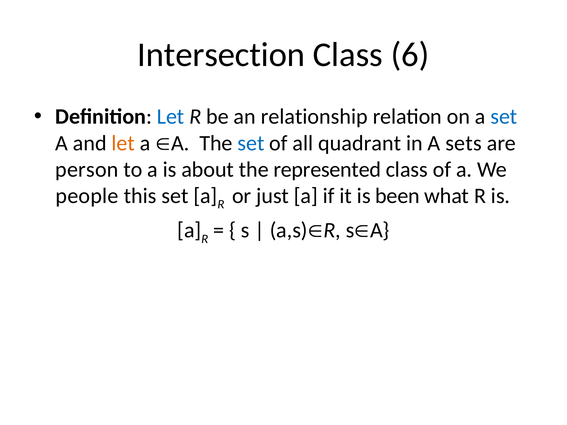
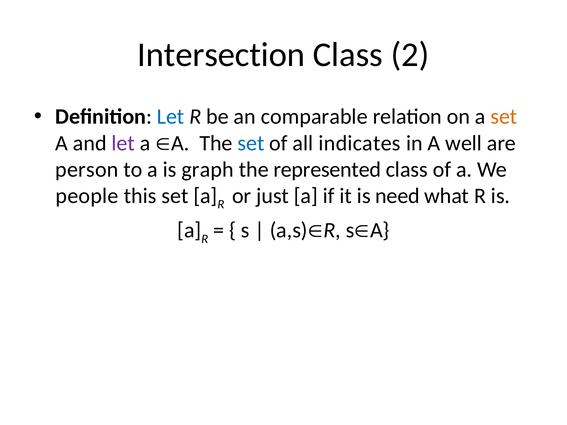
6: 6 -> 2 (410, 55)
relationship: relationship -> comparable (314, 117)
set colour: blue -> orange (504, 117)
let colour: orange -> purple (123, 143)
quadrant: quadrant -> indicates (360, 143)
sets: sets -> well (464, 143)
about: about -> graph (208, 170)
been: been -> need (397, 196)
